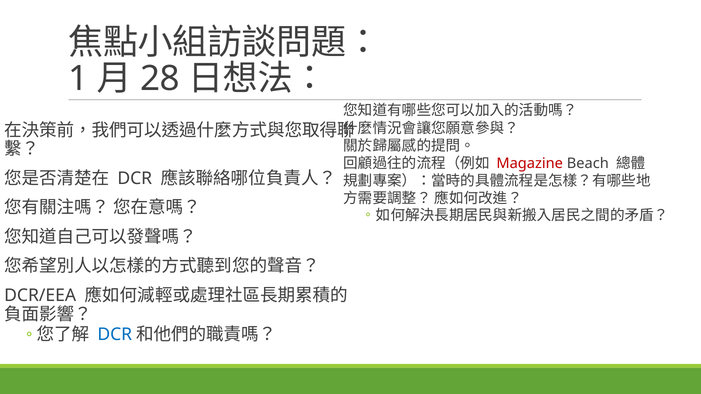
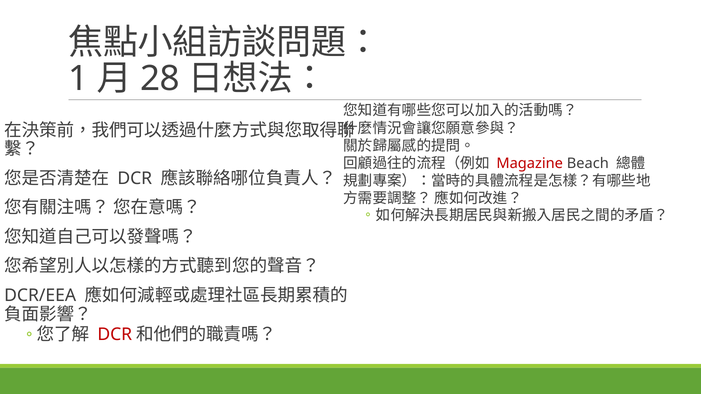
DCR colour: blue -> red (115, 335)
